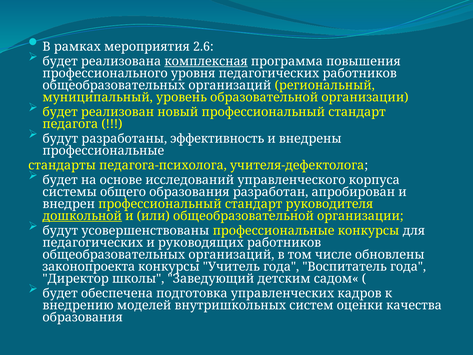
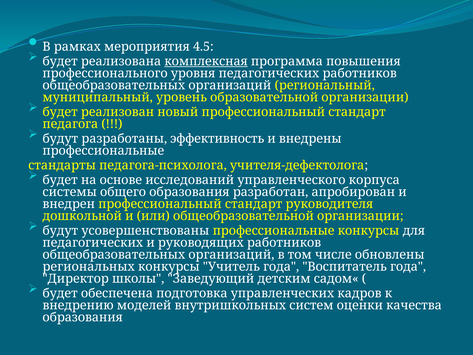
2.6: 2.6 -> 4.5 (203, 47)
дошкольной underline: present -> none (82, 216)
законопроекта: законопроекта -> региональных (89, 266)
